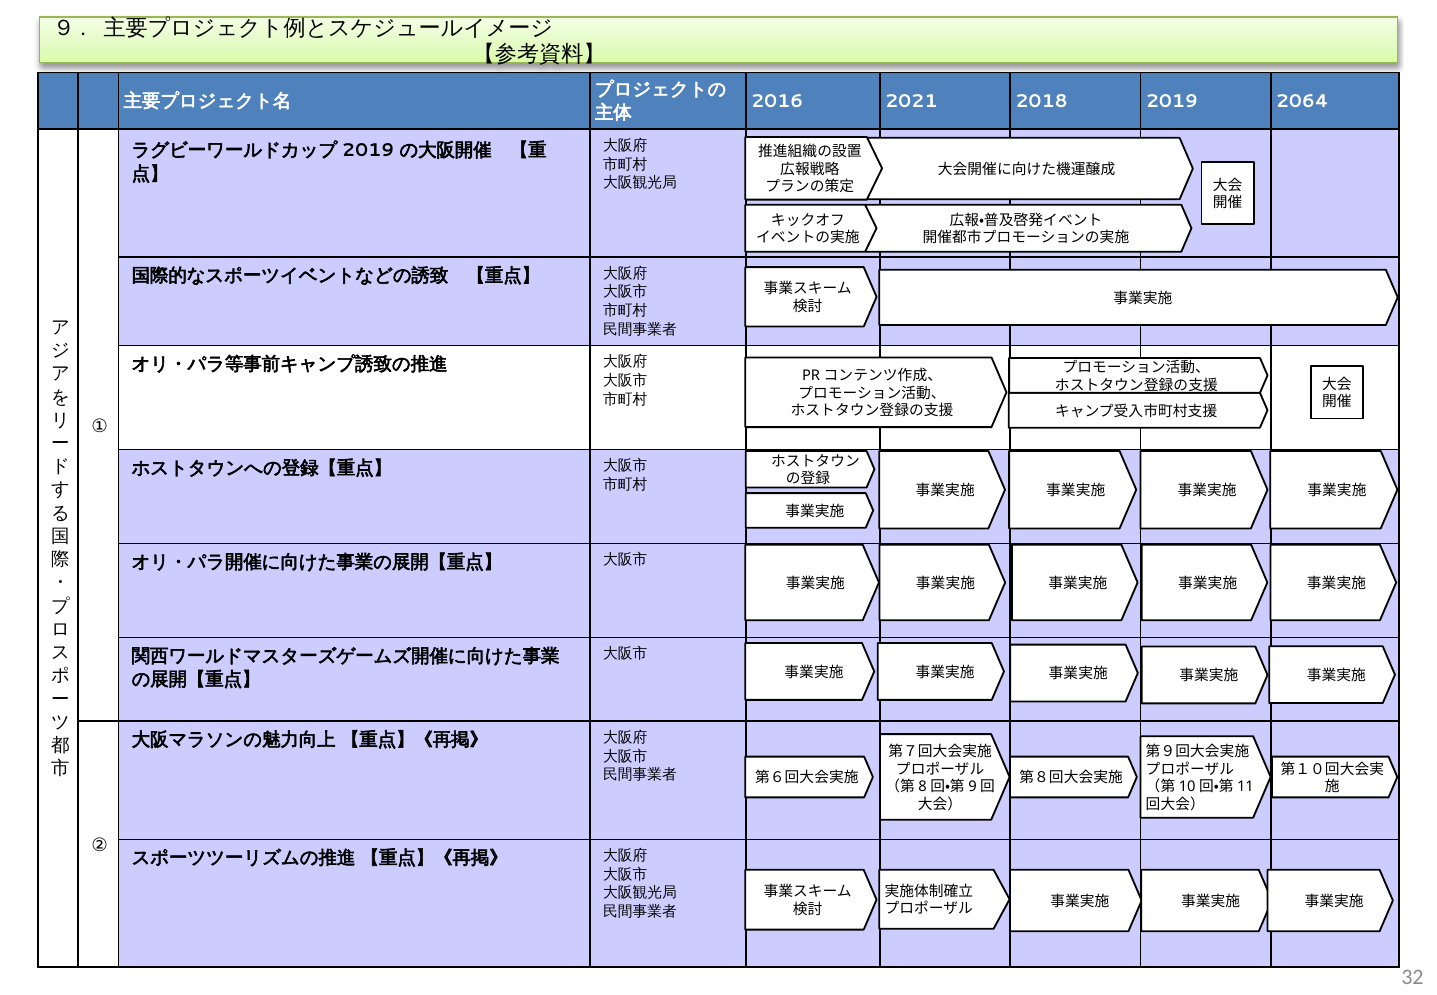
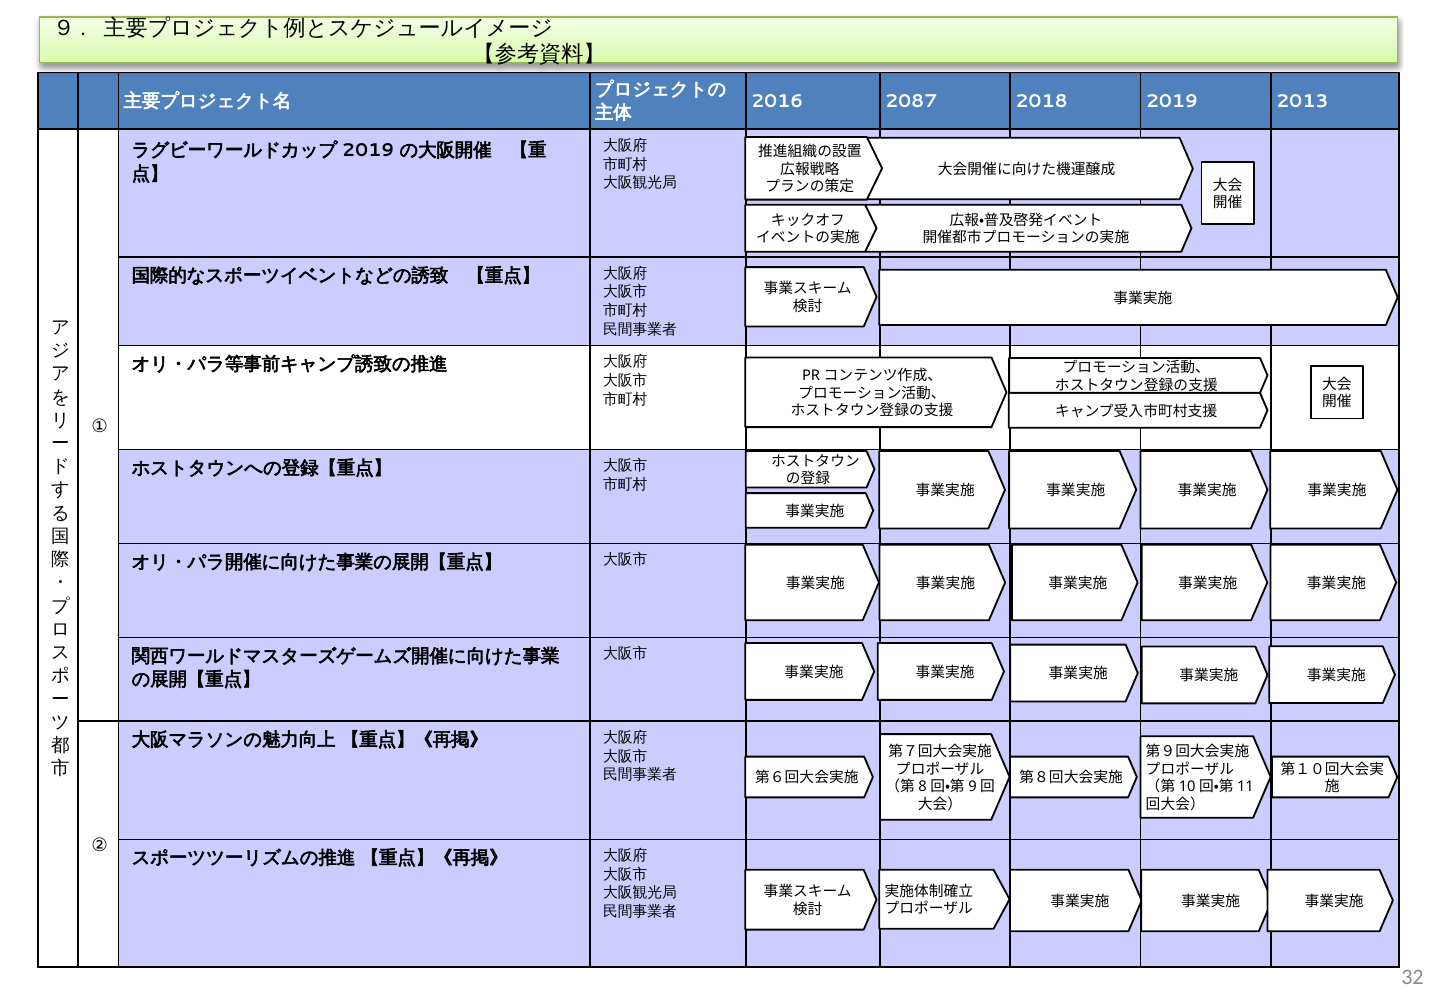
2021: 2021 -> 2087 (911, 102)
2064: 2064 -> 2013 (1302, 102)
